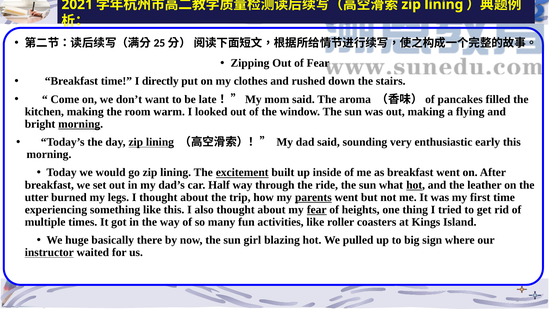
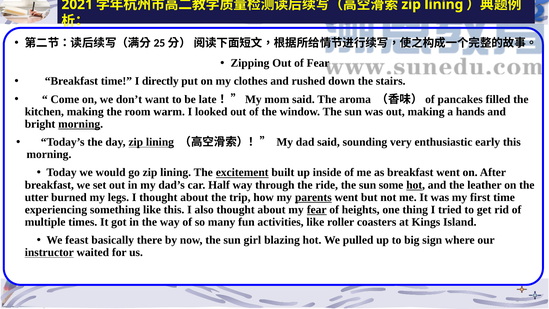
flying: flying -> hands (470, 112)
what: what -> some (391, 185)
huge: huge -> feast (77, 240)
